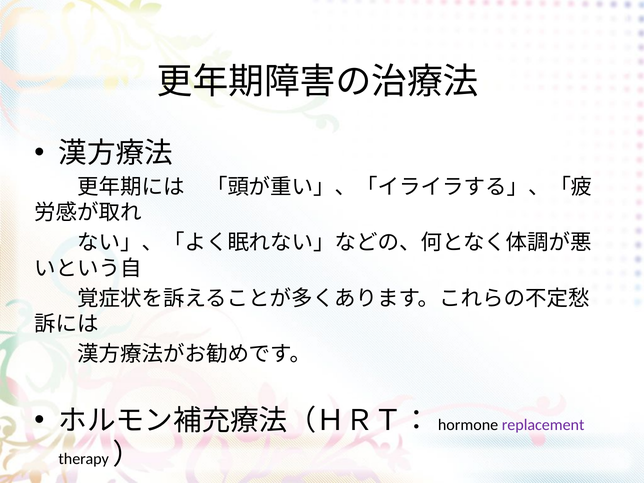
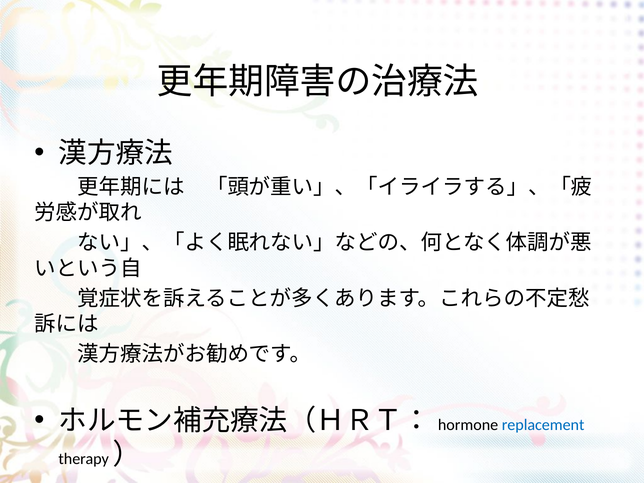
replacement colour: purple -> blue (543, 425)
